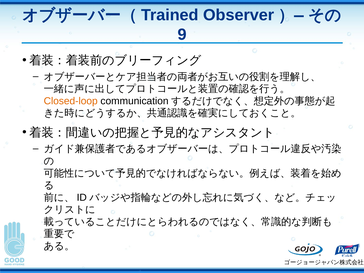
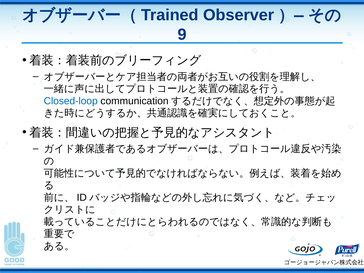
Closed-loop colour: orange -> blue (71, 101)
